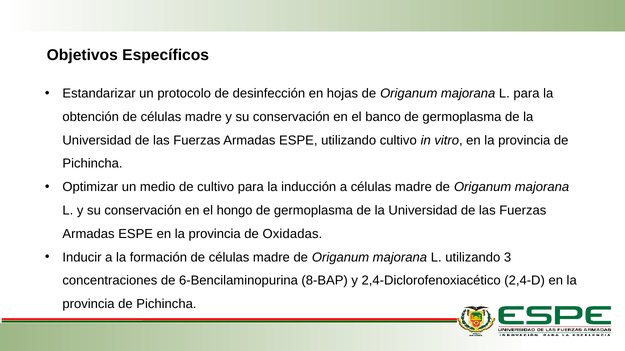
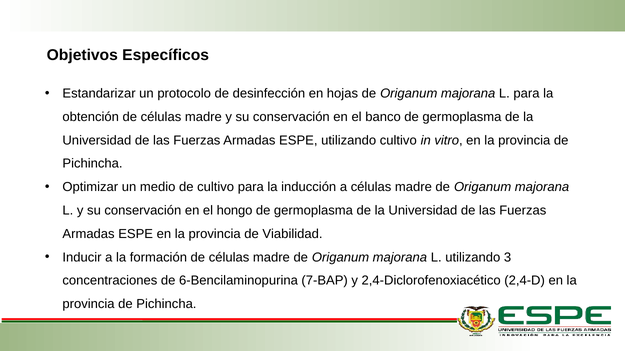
Oxidadas: Oxidadas -> Viabilidad (292, 234)
8-BAP: 8-BAP -> 7-BAP (325, 281)
